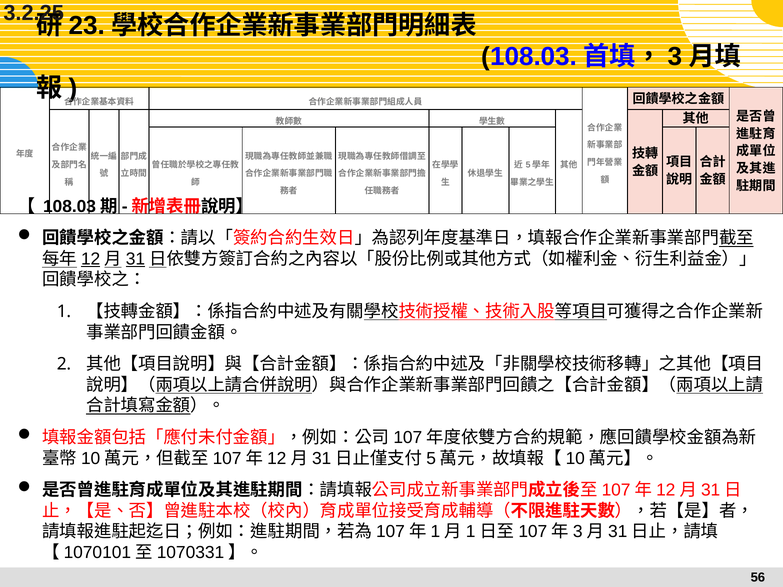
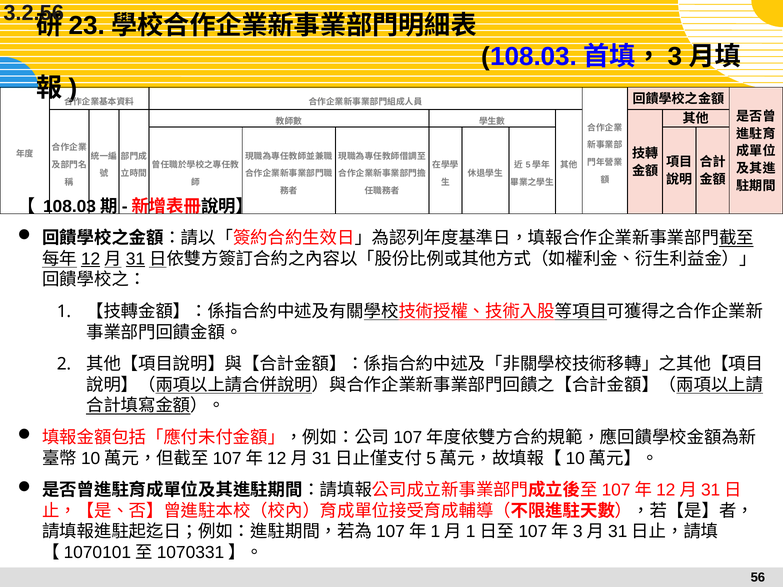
3.2.25: 3.2.25 -> 3.2.56 (34, 13)
